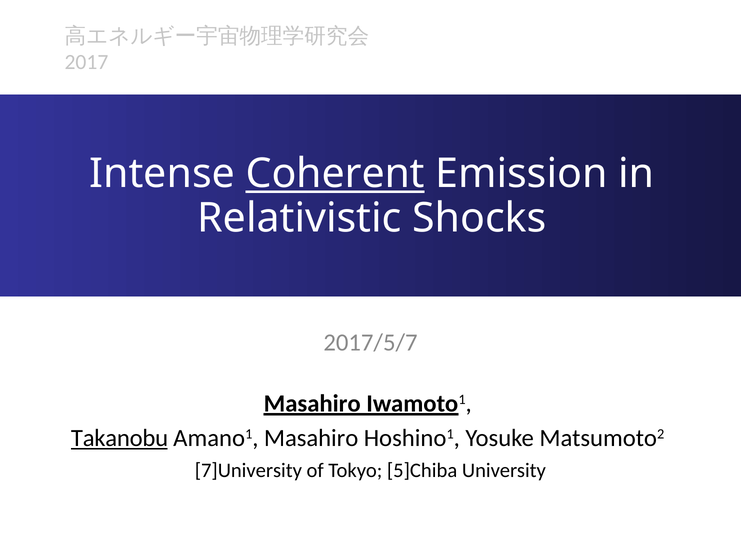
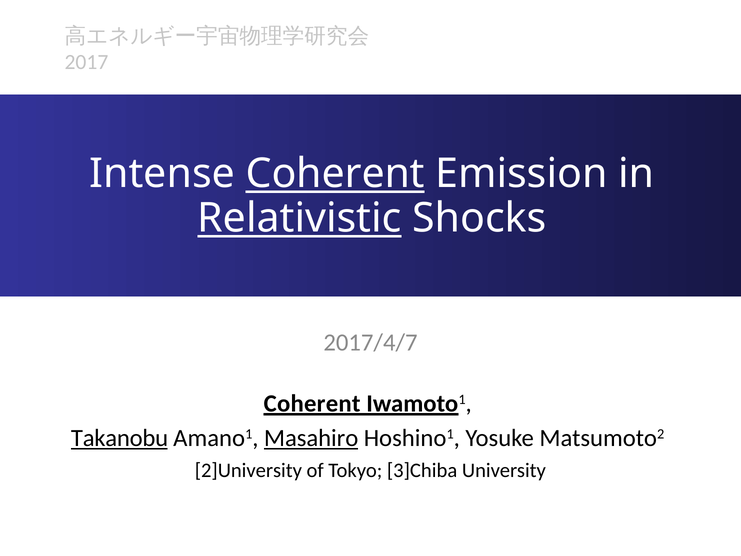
Relativistic underline: none -> present (299, 218)
2017/5/7: 2017/5/7 -> 2017/4/7 (371, 342)
Masahiro: Masahiro -> Coherent (312, 404)
Masahiro underline: none -> present (311, 438)
7]University: 7]University -> 2]University (248, 470)
5]Chiba: 5]Chiba -> 3]Chiba (422, 470)
